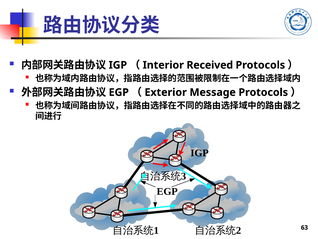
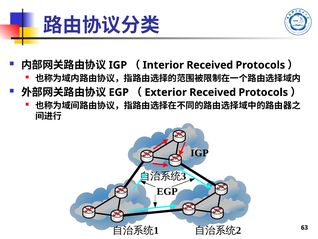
Message: Message -> Received (213, 92)
